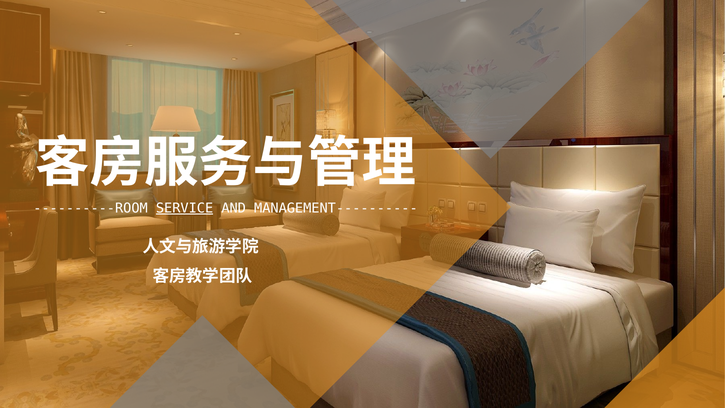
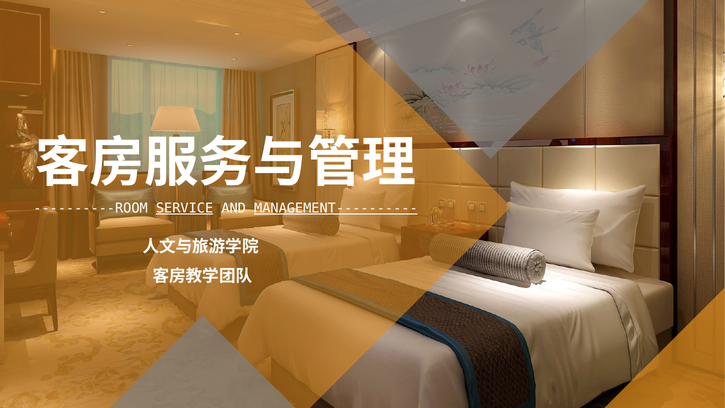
MANAGEMENT---------- underline: none -> present (336, 208)
